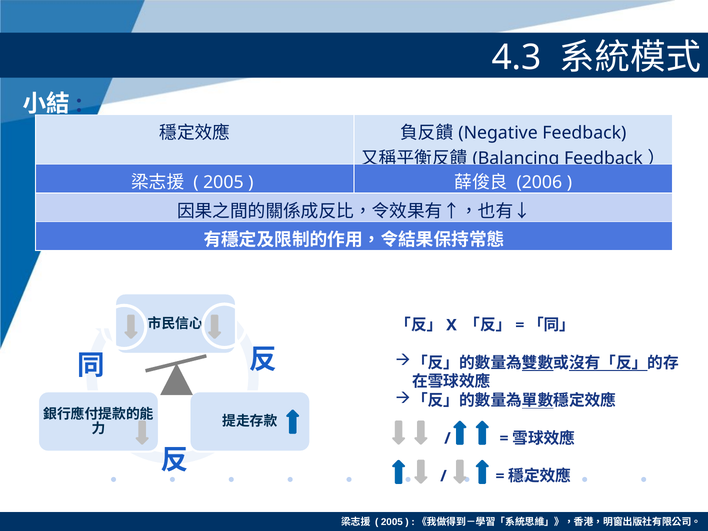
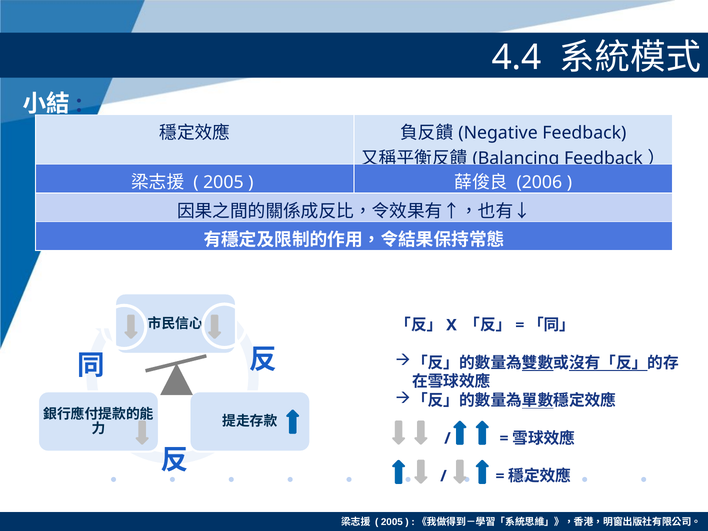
4.3: 4.3 -> 4.4 (517, 58)
